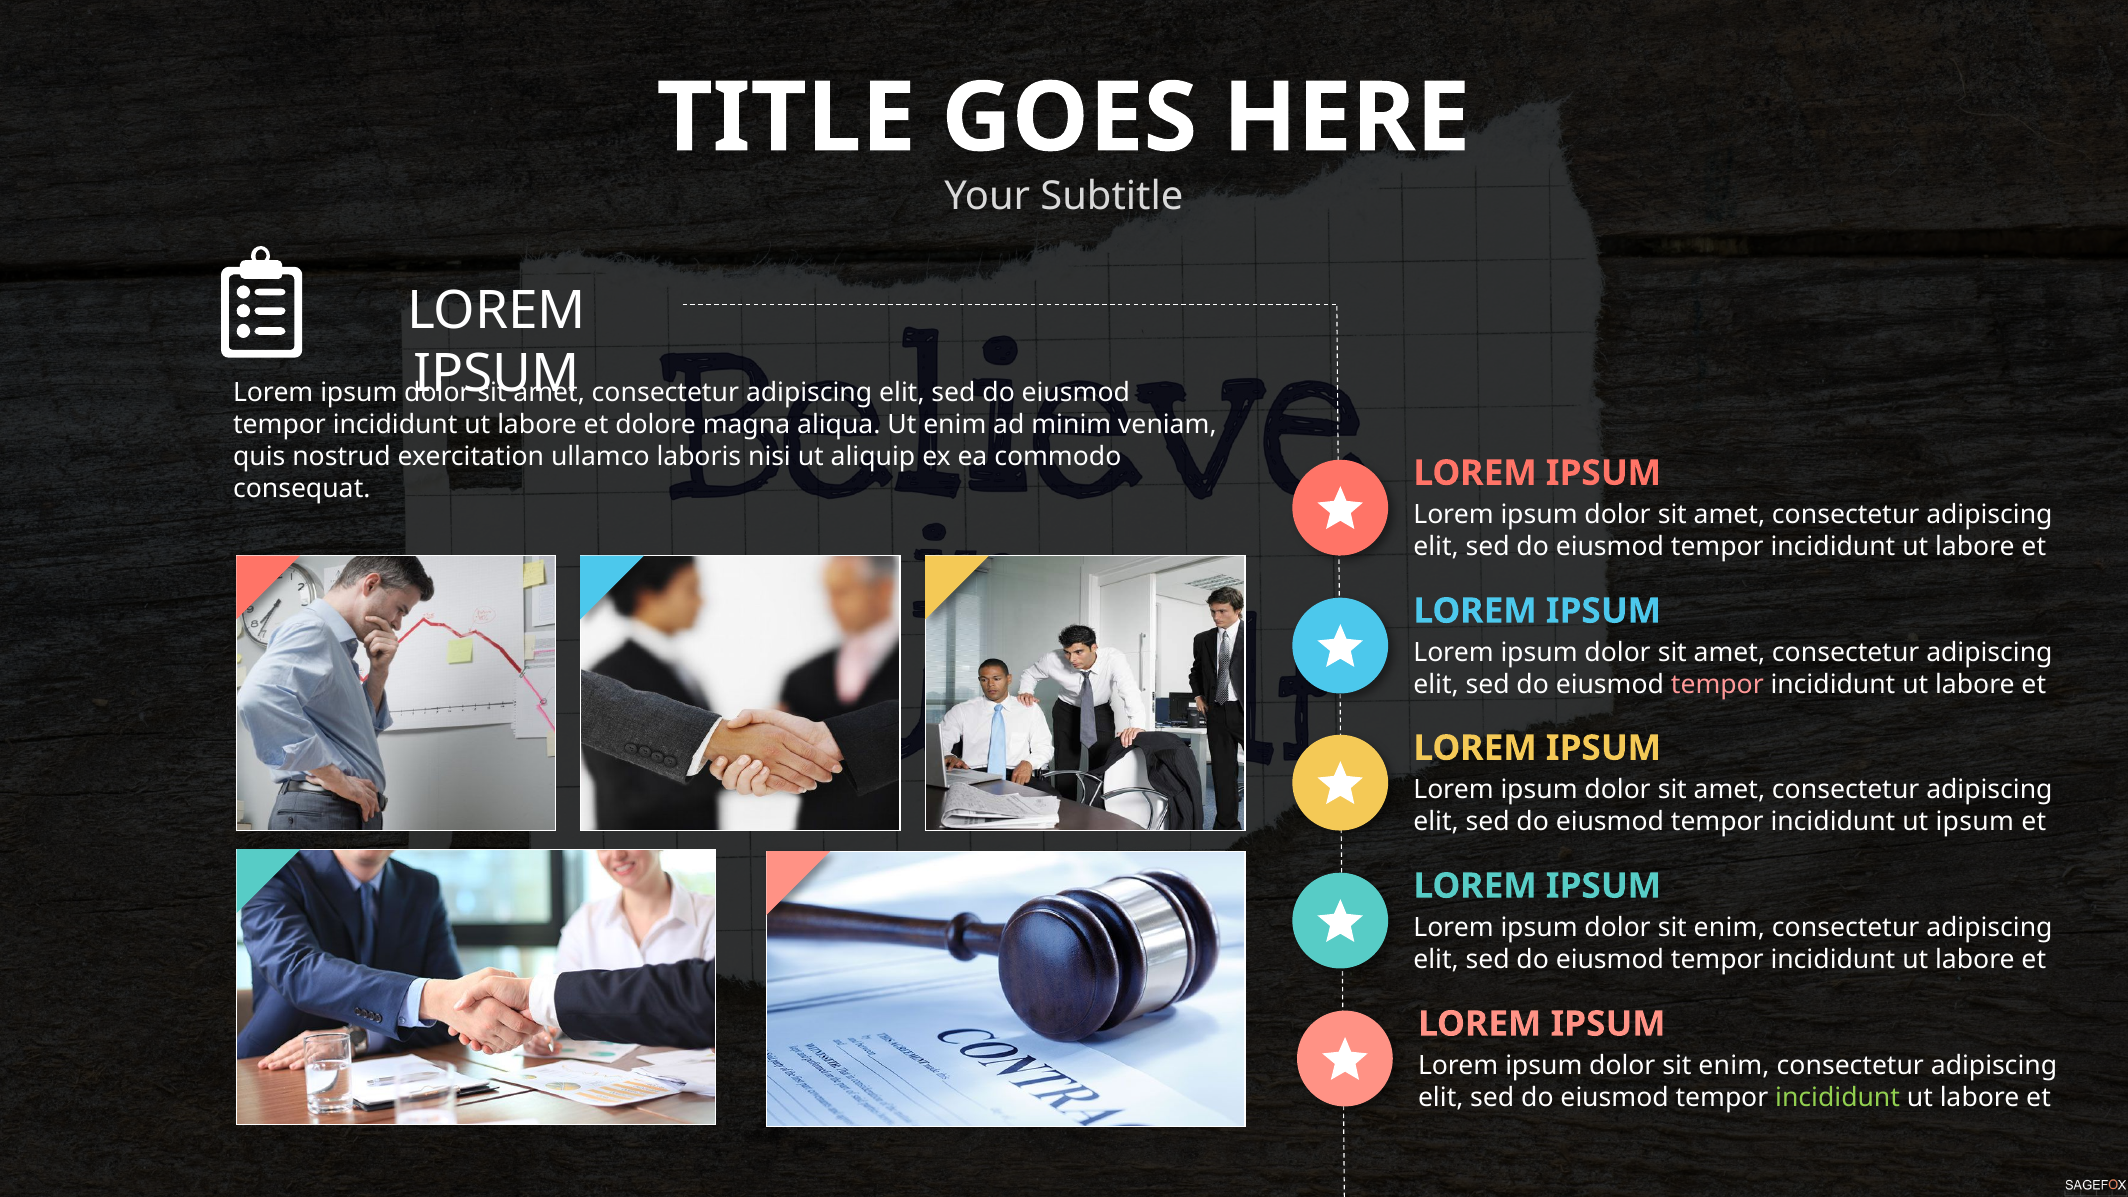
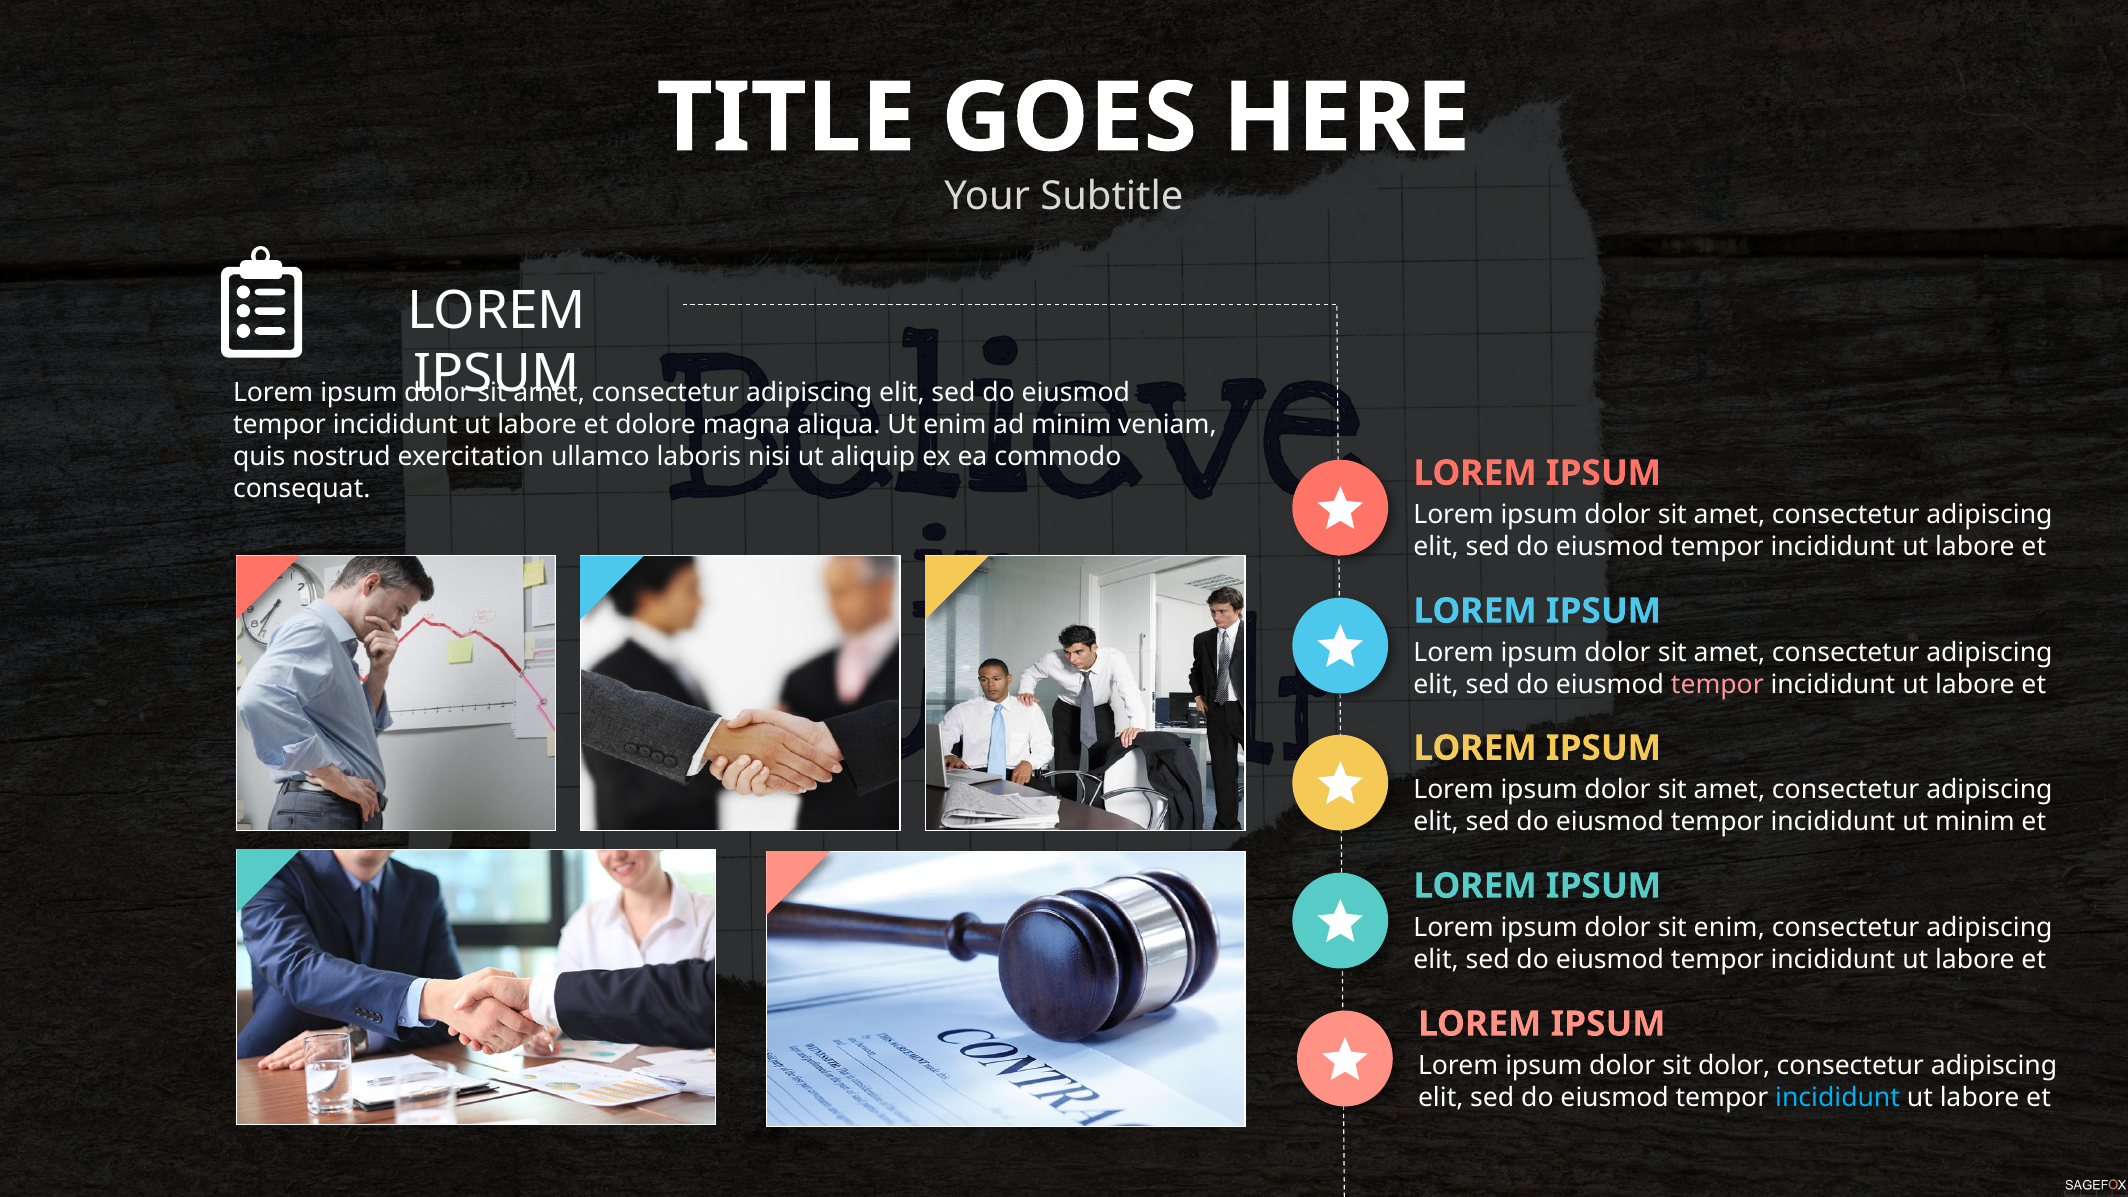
ut ipsum: ipsum -> minim (1975, 822)
enim: enim -> dolor (1734, 1066)
incididunt colour: light green -> light blue (1838, 1098)
